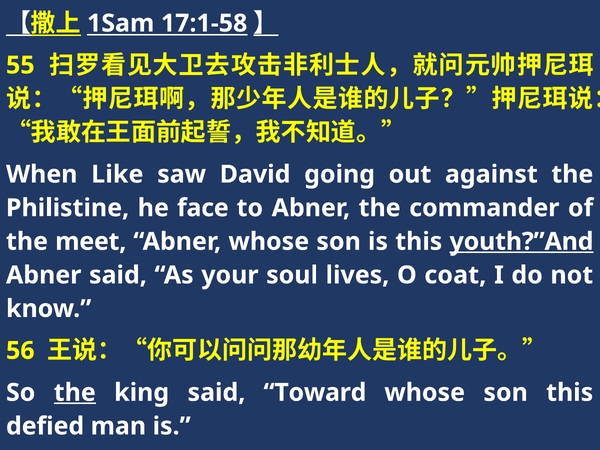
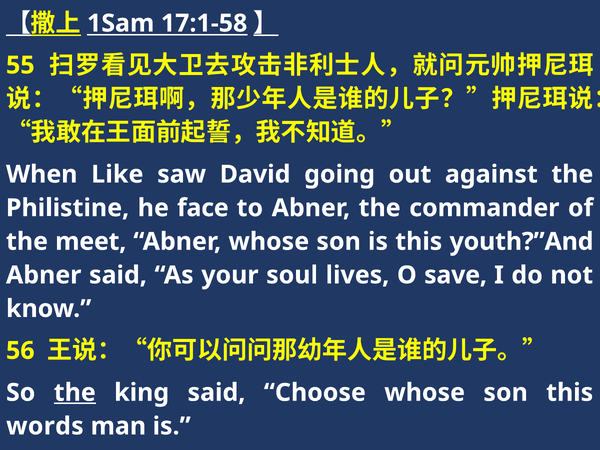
youth?”And underline: present -> none (522, 242)
coat: coat -> save (456, 275)
Toward: Toward -> Choose (315, 393)
defied: defied -> words (45, 426)
